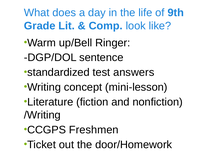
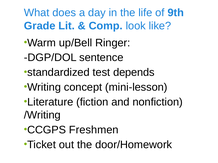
answers: answers -> depends (134, 73)
